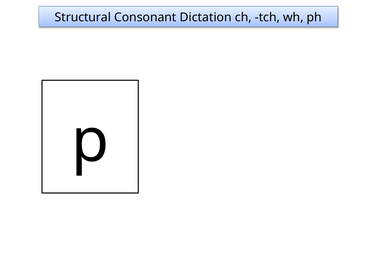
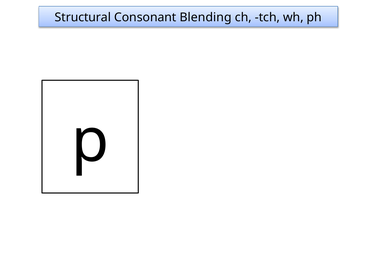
Dictation: Dictation -> Blending (206, 17)
